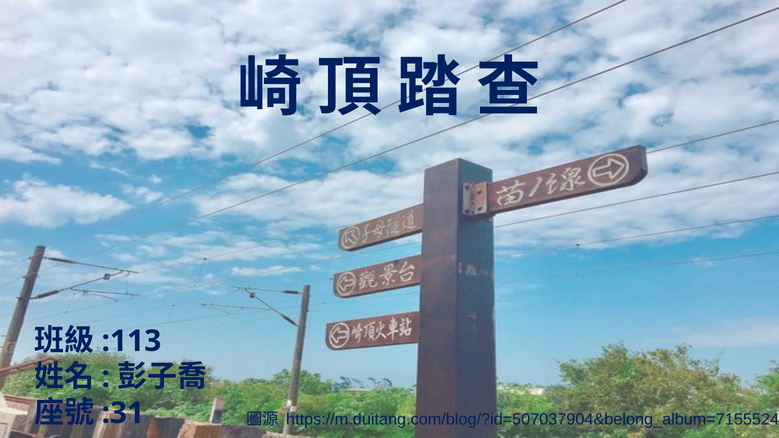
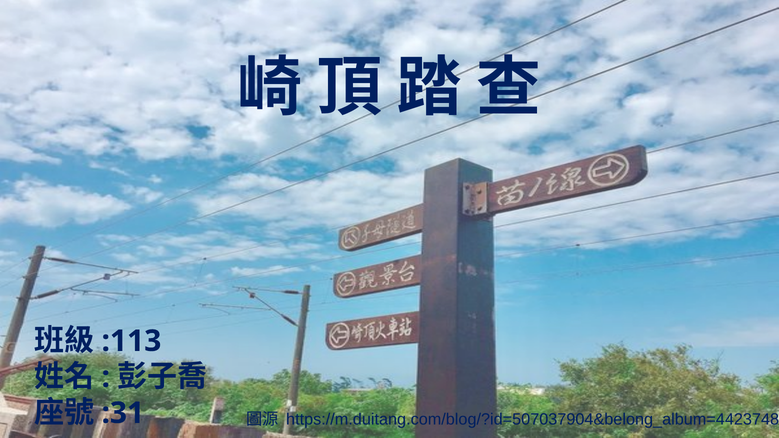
https://m.duitang.com/blog/?id=507037904&belong_album=7155524: https://m.duitang.com/blog/?id=507037904&belong_album=7155524 -> https://m.duitang.com/blog/?id=507037904&belong_album=4423748 (533, 420)
